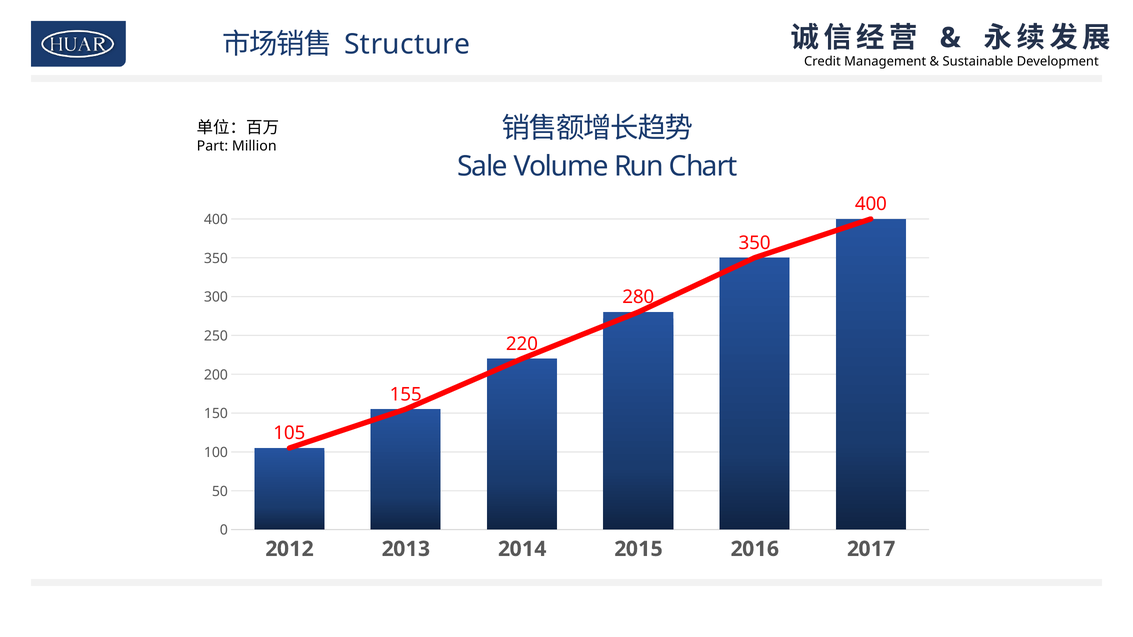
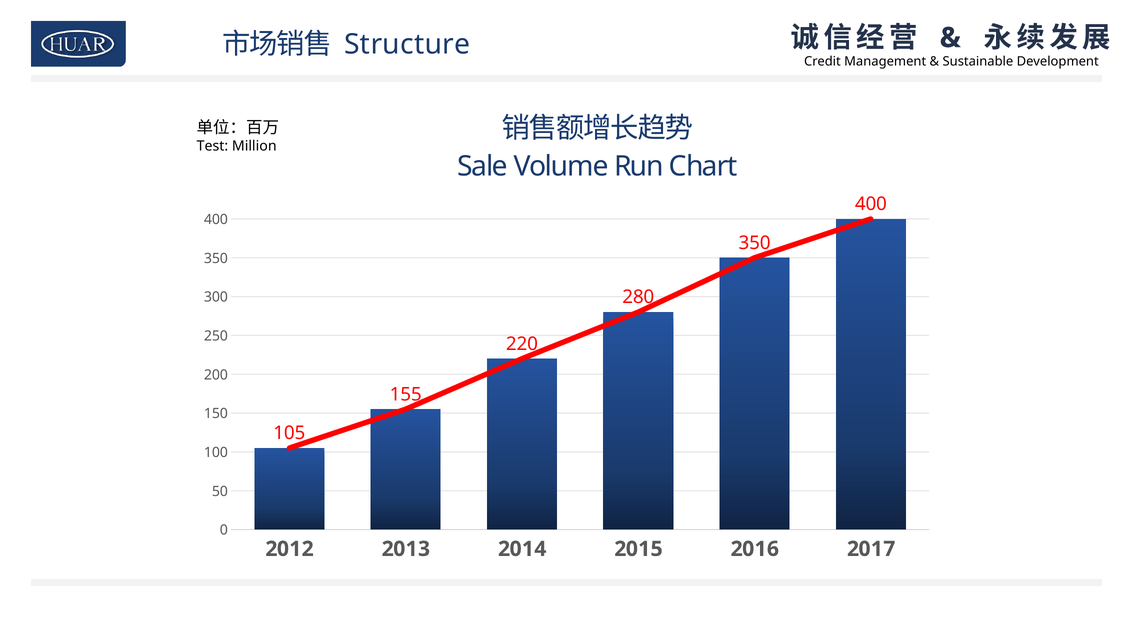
Part: Part -> Test (212, 146)
